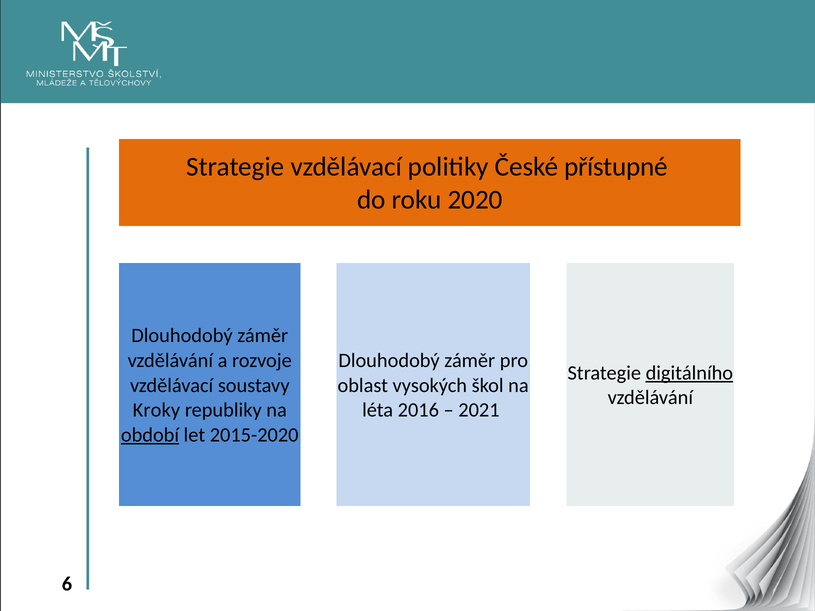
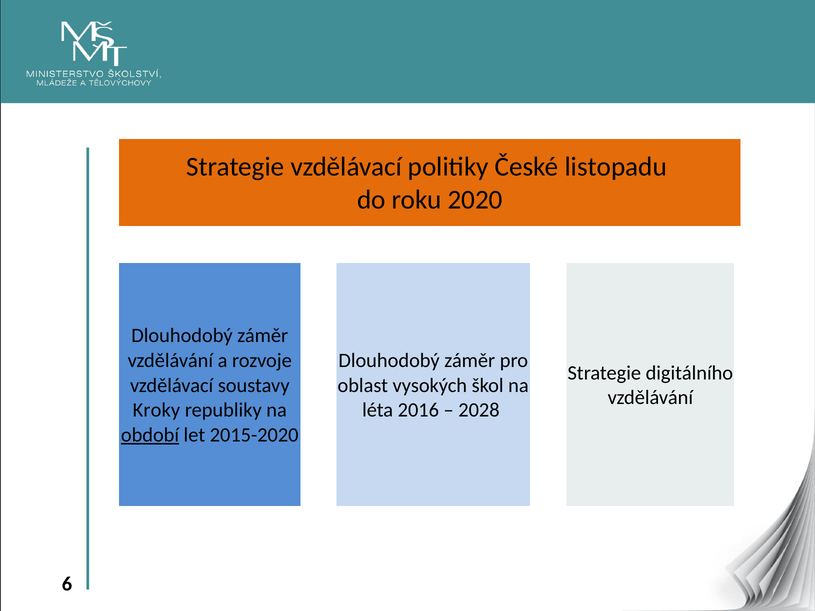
přístupné: přístupné -> listopadu (616, 167)
digitálního underline: present -> none (689, 373)
2021: 2021 -> 2028 (479, 410)
